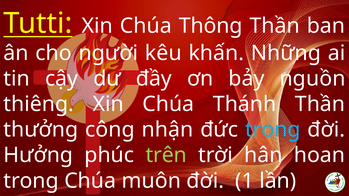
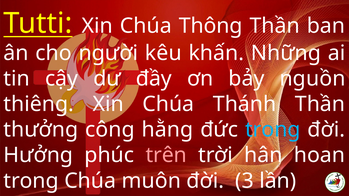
nhận: nhận -> hằng (167, 130)
trên colour: light green -> pink (166, 155)
1: 1 -> 3 (244, 181)
